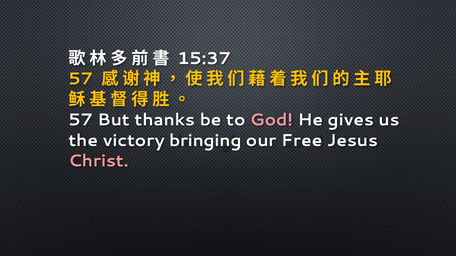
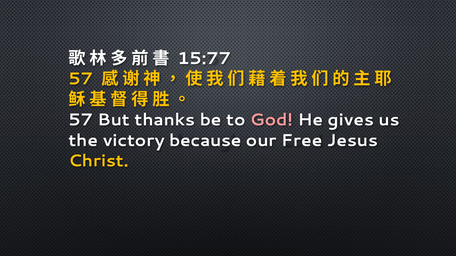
15:37: 15:37 -> 15:77 (204, 59)
bringing: bringing -> because (205, 141)
Christ colour: pink -> yellow (98, 161)
